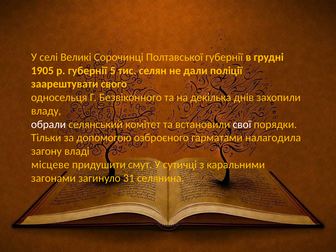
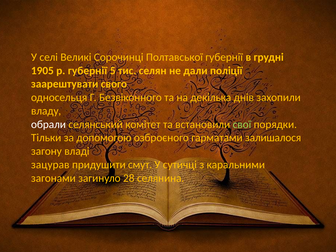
свої colour: white -> light green (242, 124)
налагодила: налагодила -> залишалося (273, 138)
місцеве: місцеве -> зацурав (50, 165)
31: 31 -> 28 (129, 178)
